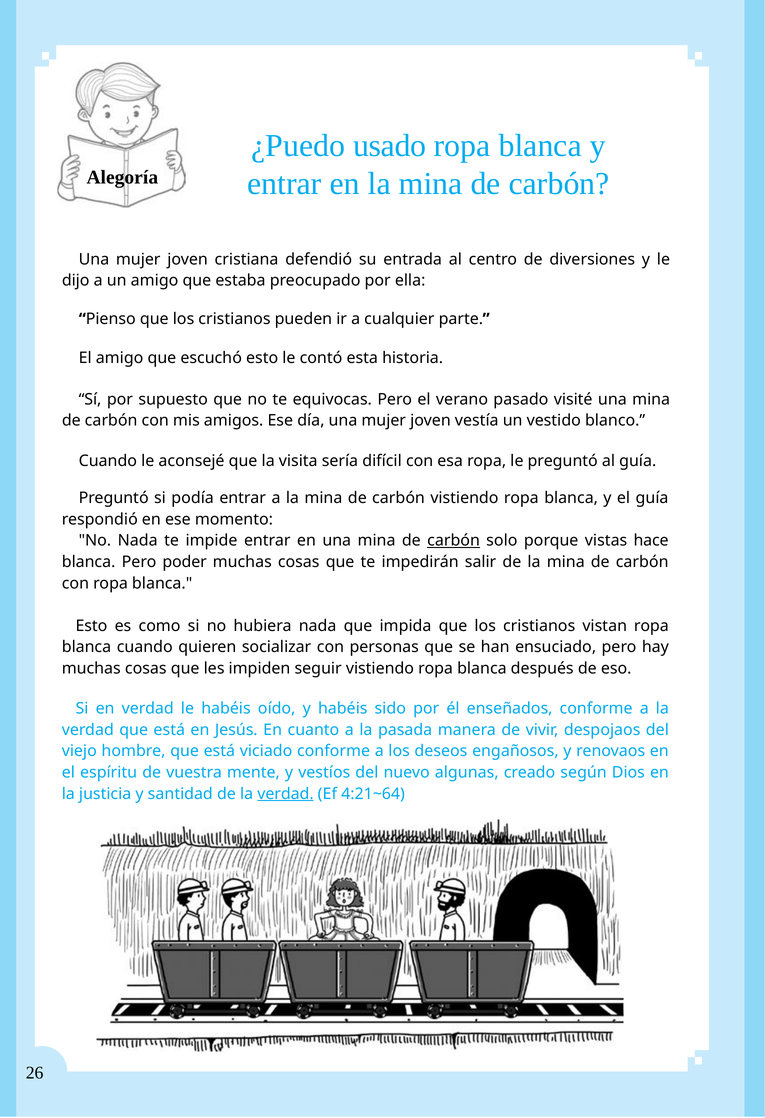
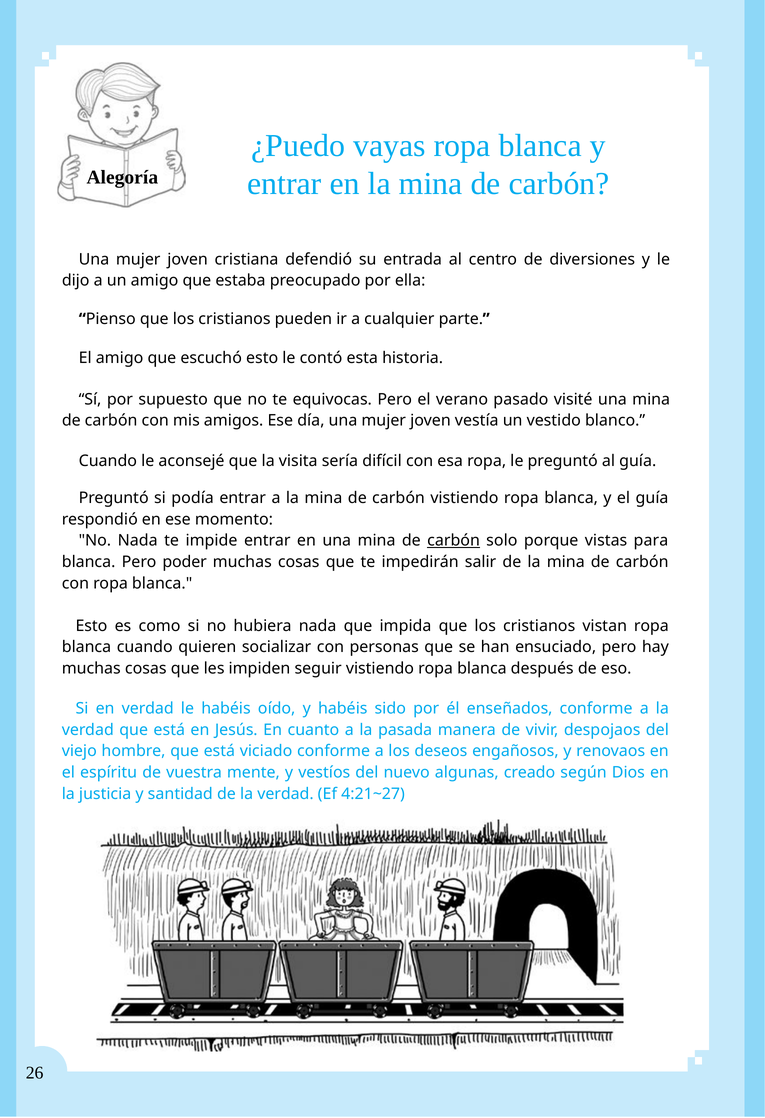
usado: usado -> vayas (390, 146)
hace: hace -> para (651, 541)
verdad underline: present -> none (286, 794)
4:21~64: 4:21~64 -> 4:21~27 (373, 794)
